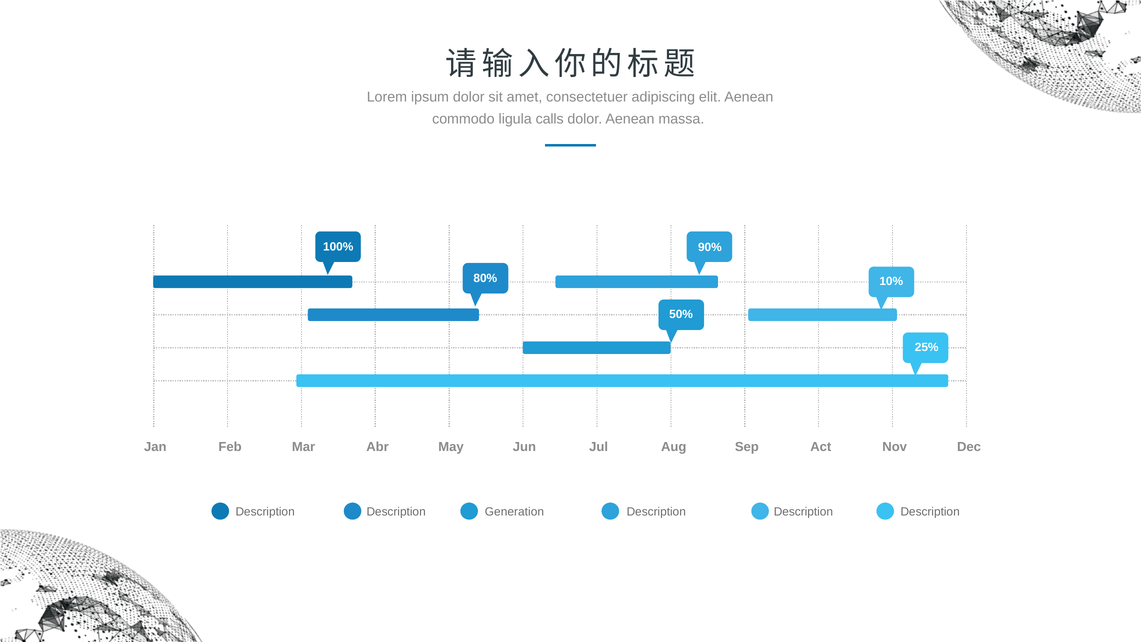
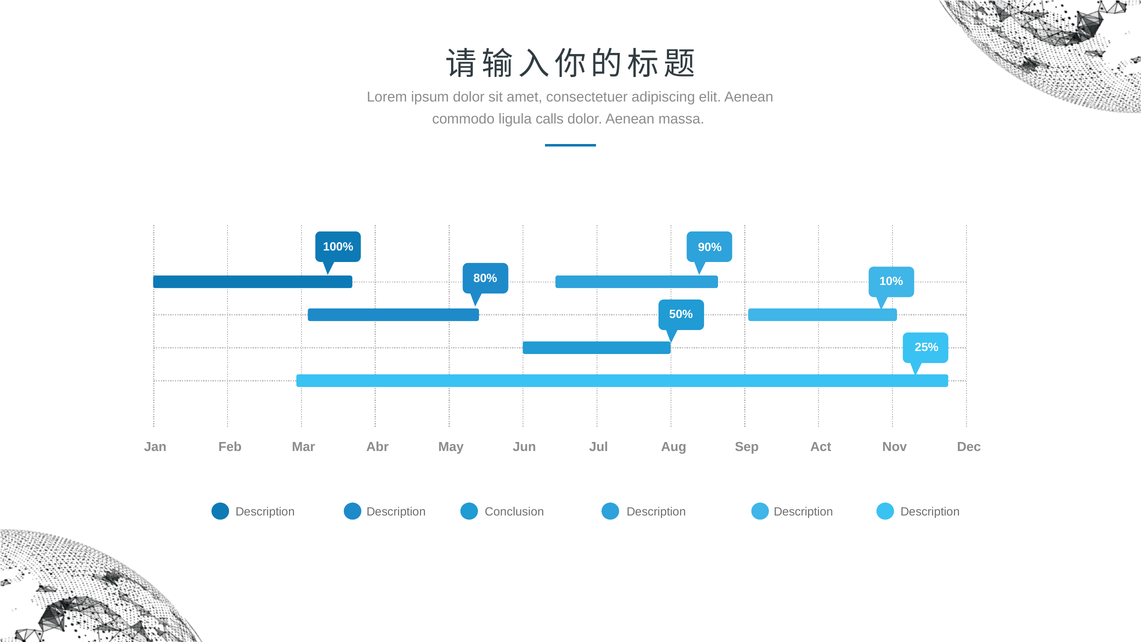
Generation: Generation -> Conclusion (514, 512)
